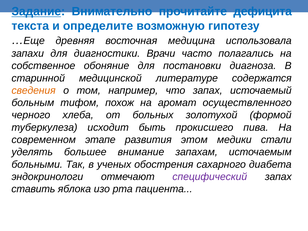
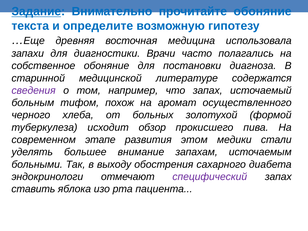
прочитайте дефицита: дефицита -> обоняние (263, 12)
сведения colour: orange -> purple (34, 90)
быть: быть -> обзор (152, 127)
ученых: ученых -> выходу (114, 164)
